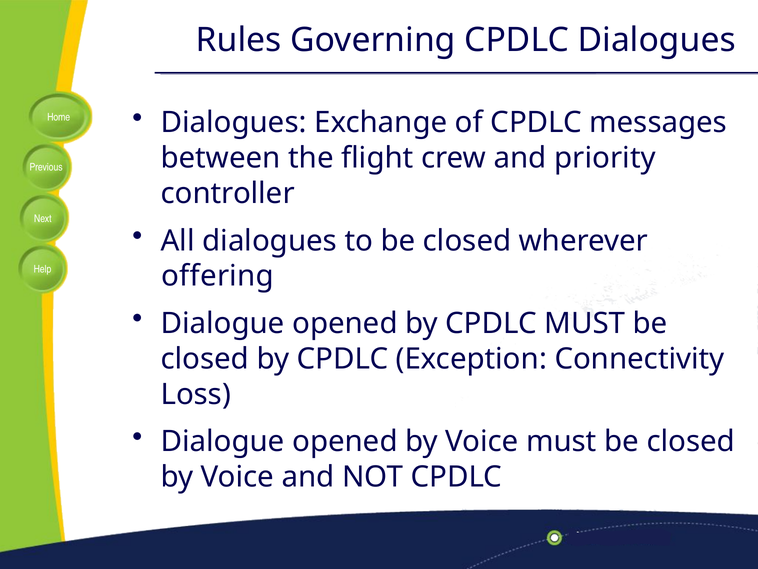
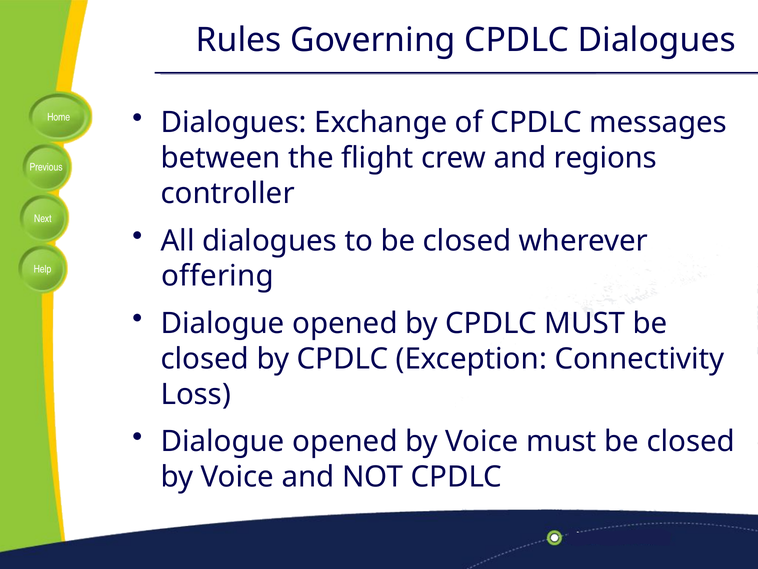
priority: priority -> regions (605, 158)
